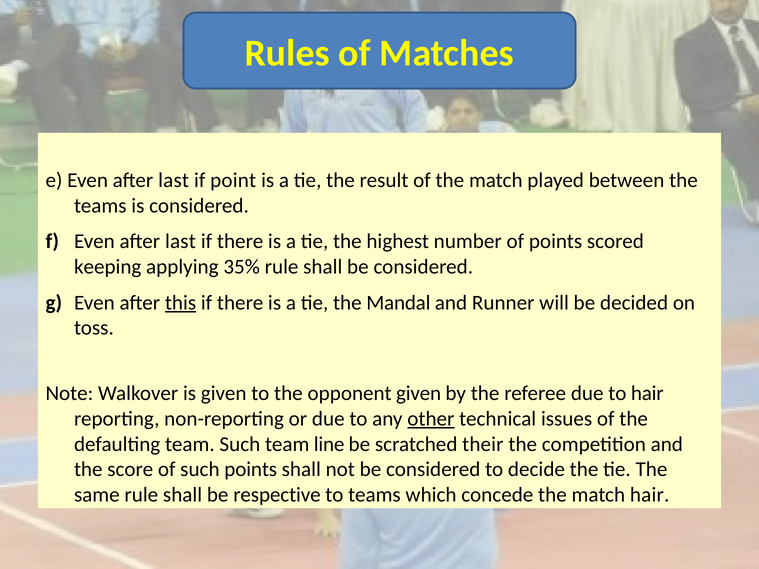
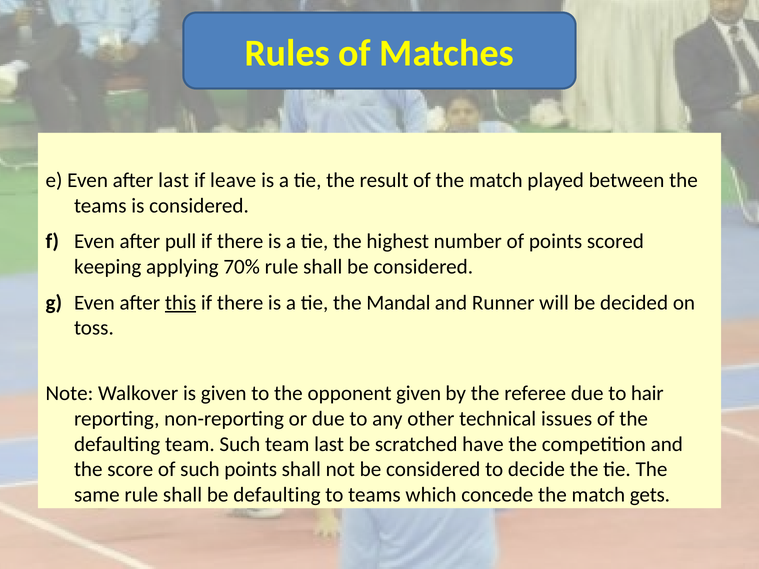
point: point -> leave (233, 180)
f Even after last: last -> pull (181, 242)
35%: 35% -> 70% (242, 267)
other underline: present -> none (431, 419)
team line: line -> last (329, 444)
their: their -> have (483, 444)
be respective: respective -> defaulting (277, 495)
match hair: hair -> gets (650, 495)
